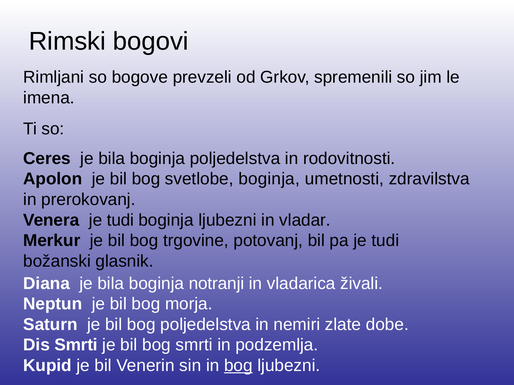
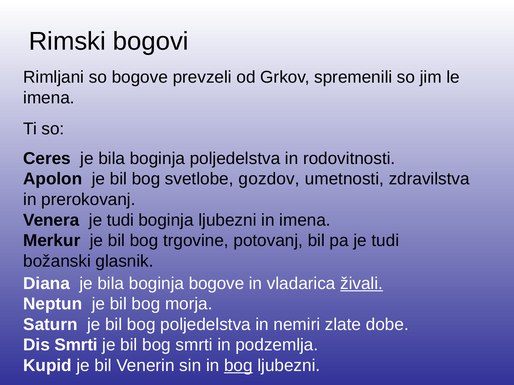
svetlobe boginja: boginja -> gozdov (269, 179)
in vladar: vladar -> imena (305, 220)
boginja notranji: notranji -> bogove (217, 284)
živali underline: none -> present (362, 284)
